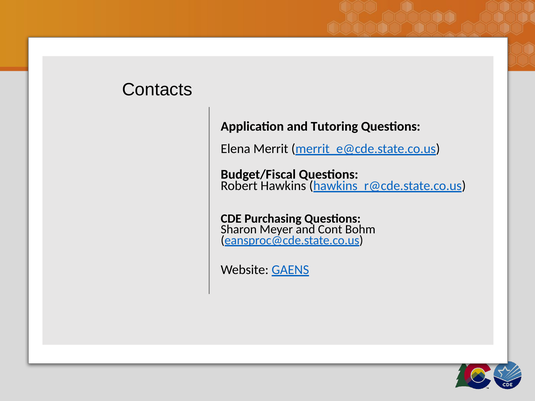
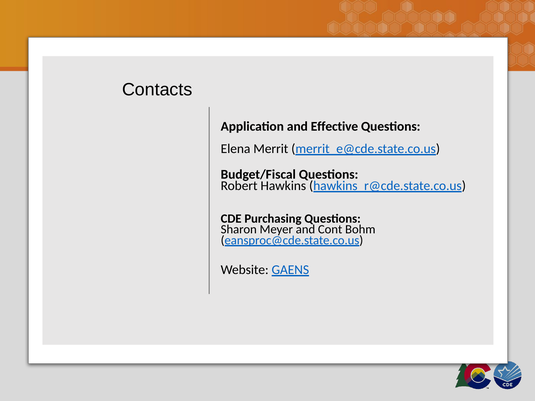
Tutoring: Tutoring -> Effective (334, 126)
